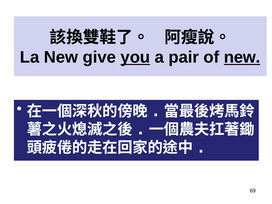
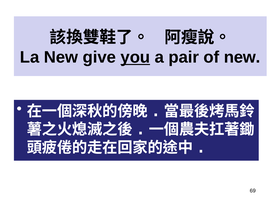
new underline: present -> none (242, 57)
